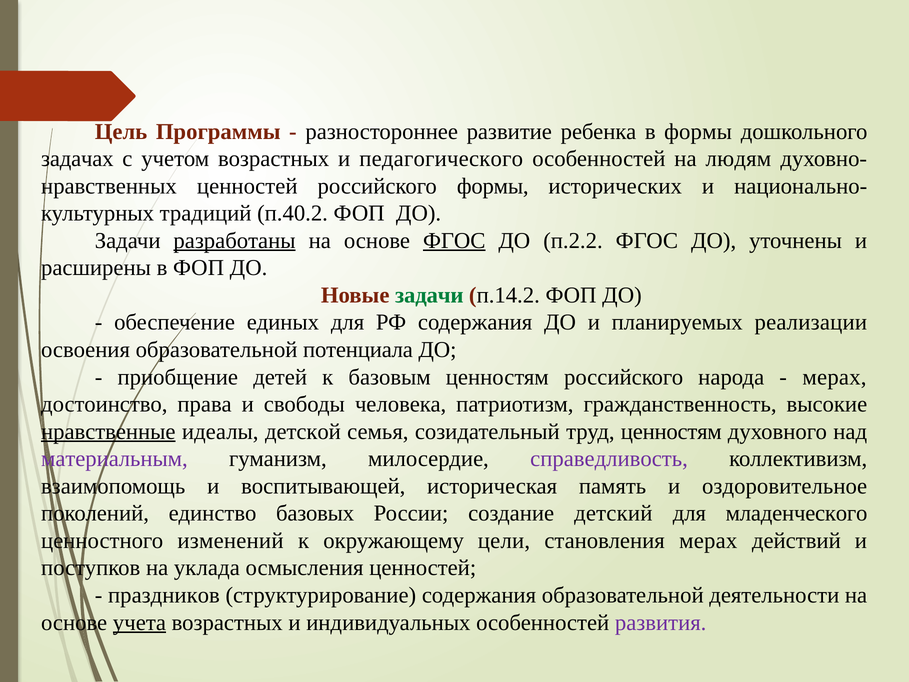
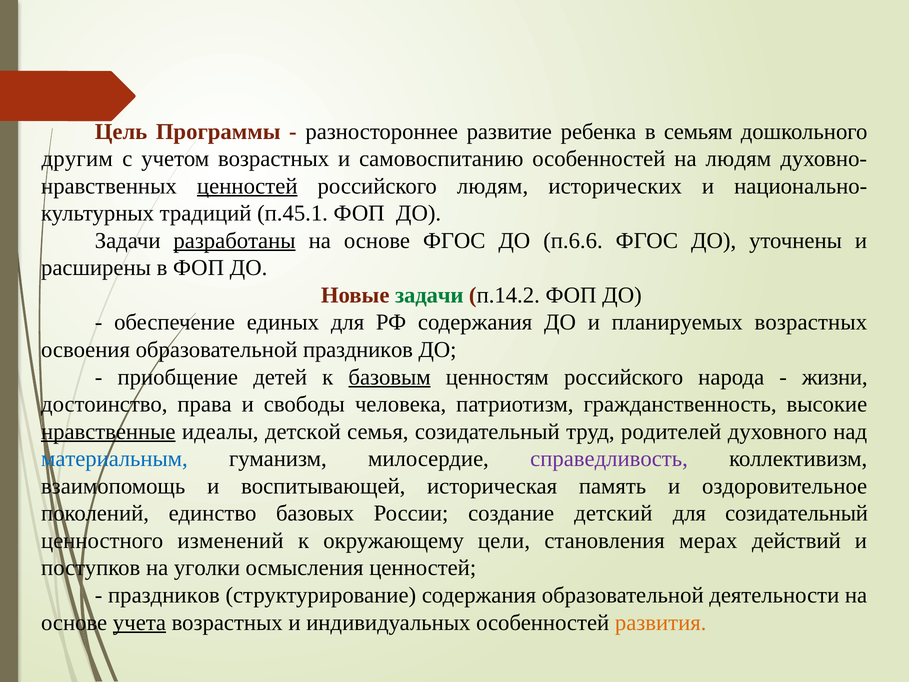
в формы: формы -> семьям (698, 131)
задачах: задачах -> другим (77, 159)
педагогического: педагогического -> самовоспитанию (441, 159)
ценностей underline: none -> present (247, 186)
российского формы: формы -> людям (493, 186)
п.40.2: п.40.2 -> п.45.1 (293, 213)
ФГОС underline: present -> none (454, 241)
п.2.2: п.2.2 -> п.6.6 (573, 241)
планируемых реализации: реализации -> возрастных (811, 322)
образовательной потенциала: потенциала -> праздников (358, 350)
базовым underline: none -> present (390, 377)
мерах: мерах -> жизни (835, 377)
труд ценностям: ценностям -> родителей (671, 431)
материальным colour: purple -> blue (114, 459)
для младенческого: младенческого -> созидательный (797, 513)
уклада: уклада -> уголки (207, 568)
развития colour: purple -> orange (661, 622)
